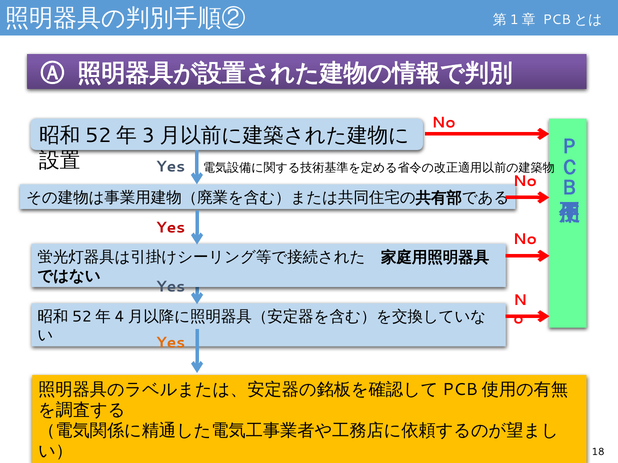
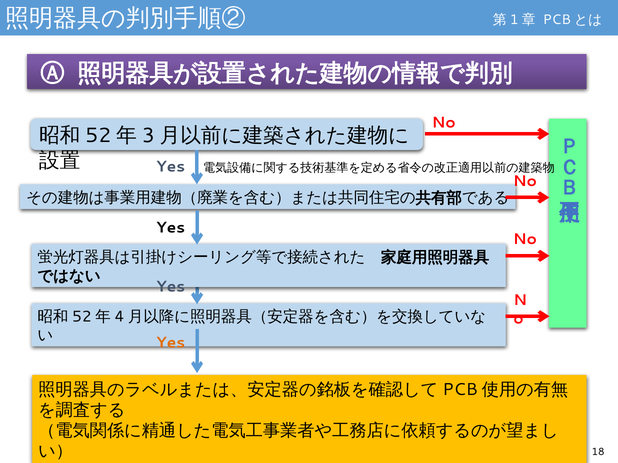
Yes colour: red -> black (171, 228)
